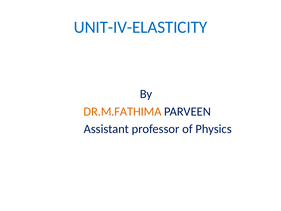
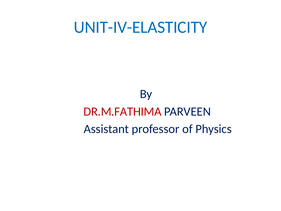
DR.M.FATHIMA colour: orange -> red (123, 111)
